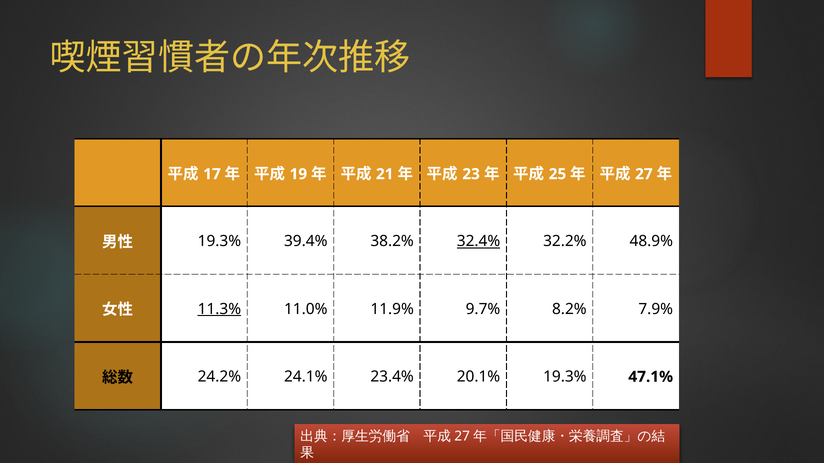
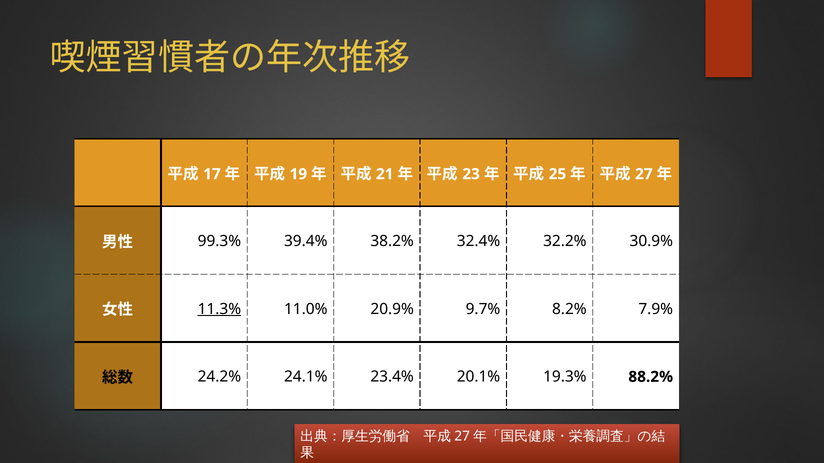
19.3%: 19.3% -> 99.3% (219, 241)
32.4% underline: present -> none (479, 241)
48.9%: 48.9% -> 30.9% (651, 241)
11.9%: 11.9% -> 20.9% (392, 309)
47.1%: 47.1% -> 88.2% (651, 377)
